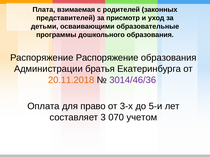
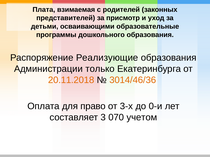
Распоряжение Распоряжение: Распоряжение -> Реализующие (107, 58)
братья: братья -> только (100, 69)
3014/46/36 colour: purple -> orange (133, 80)
5-и: 5-и -> 0-и (156, 106)
